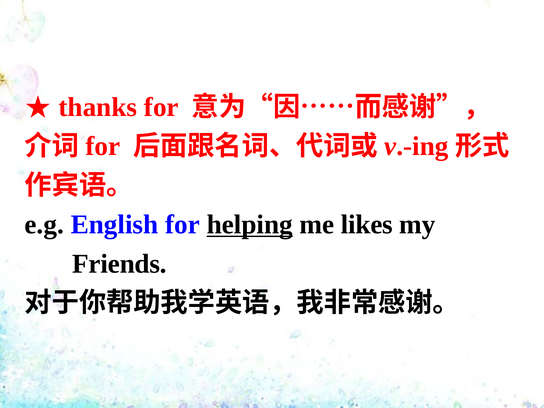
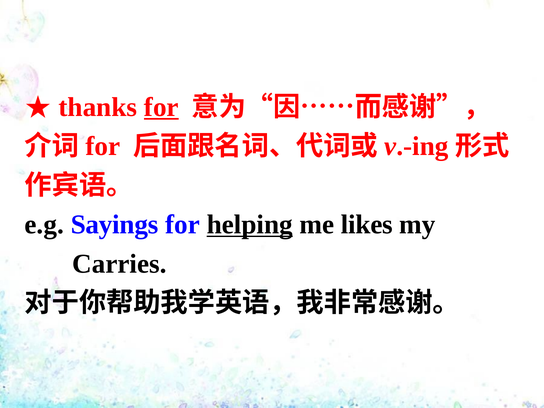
for underline: none -> present (161, 107)
English: English -> Sayings (115, 225)
Friends: Friends -> Carries (119, 264)
